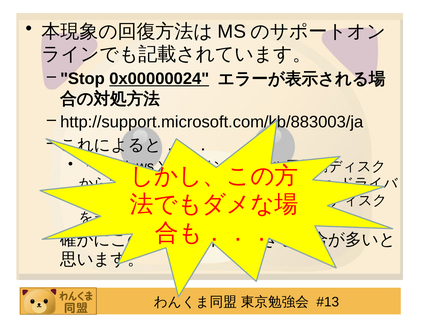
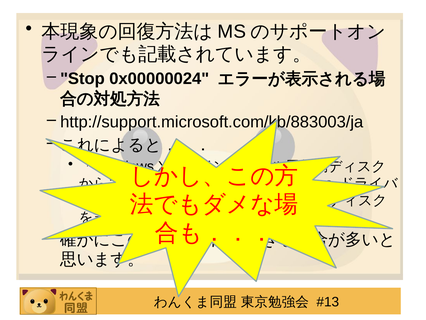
0x00000024 underline: present -> none (159, 79)
